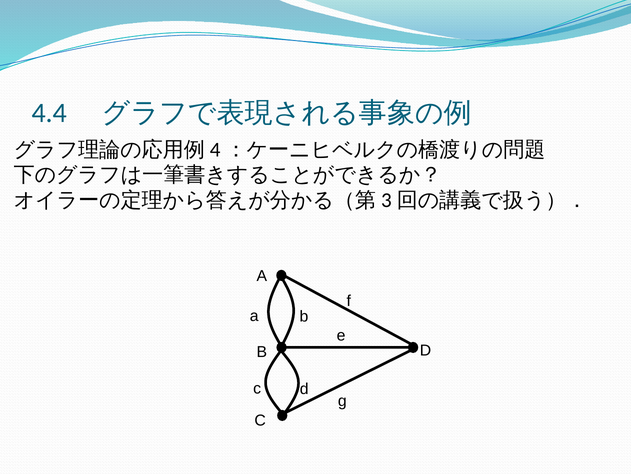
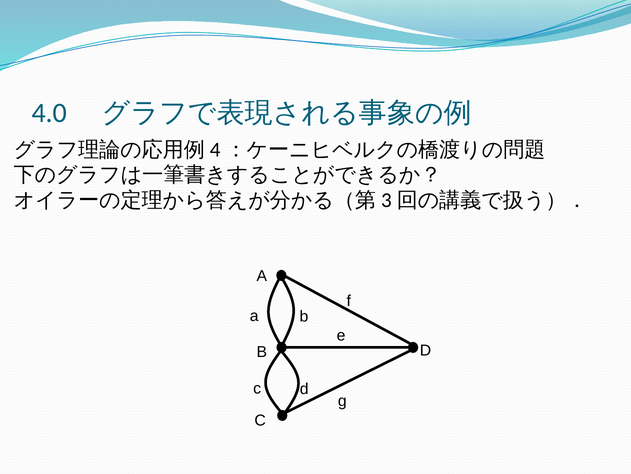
4.4: 4.4 -> 4.0 (49, 113)
